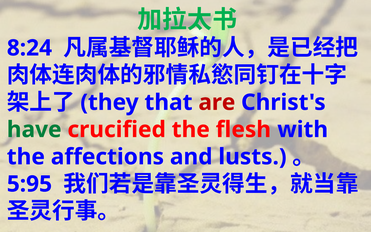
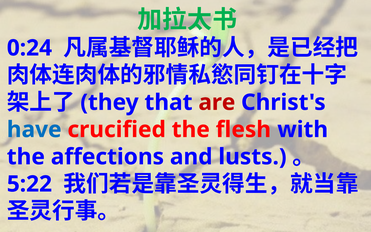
8:24: 8:24 -> 0:24 (29, 48)
have colour: green -> blue (34, 130)
5:95: 5:95 -> 5:22 (29, 184)
